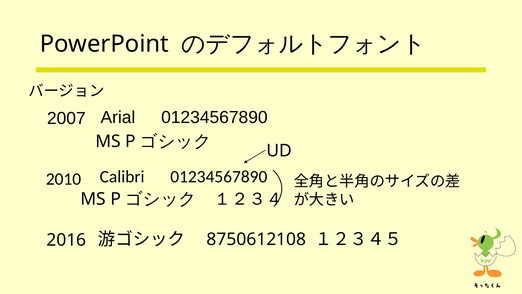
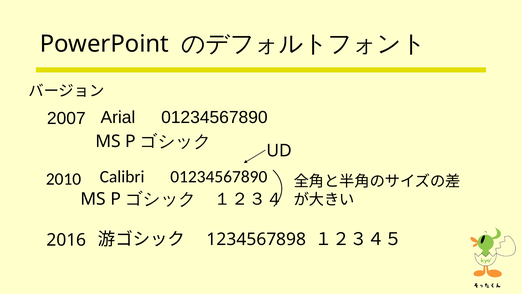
8750612108: 8750612108 -> 1234567898 (256, 239)
